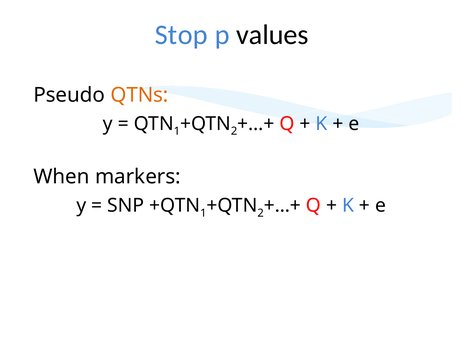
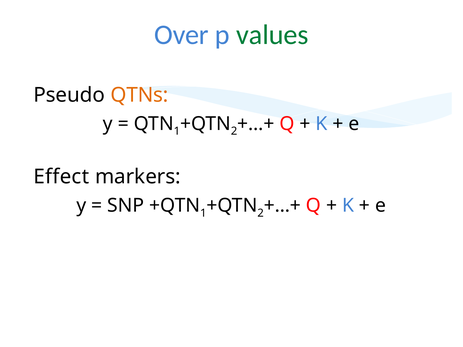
Stop: Stop -> Over (182, 35)
values colour: black -> green (272, 35)
When: When -> Effect (61, 177)
